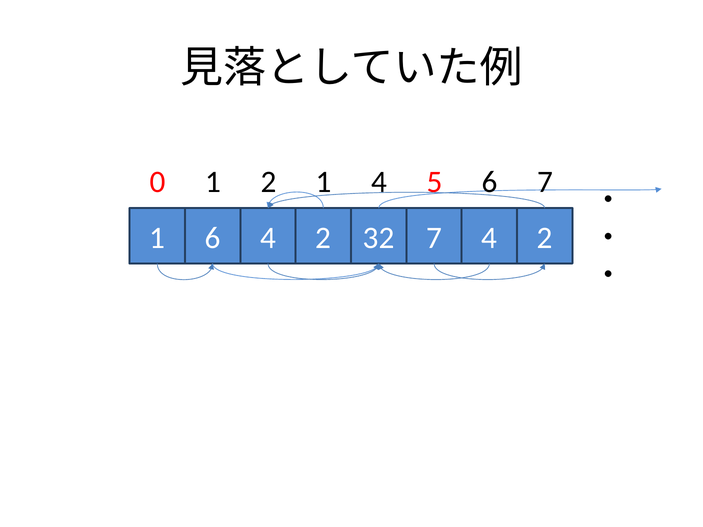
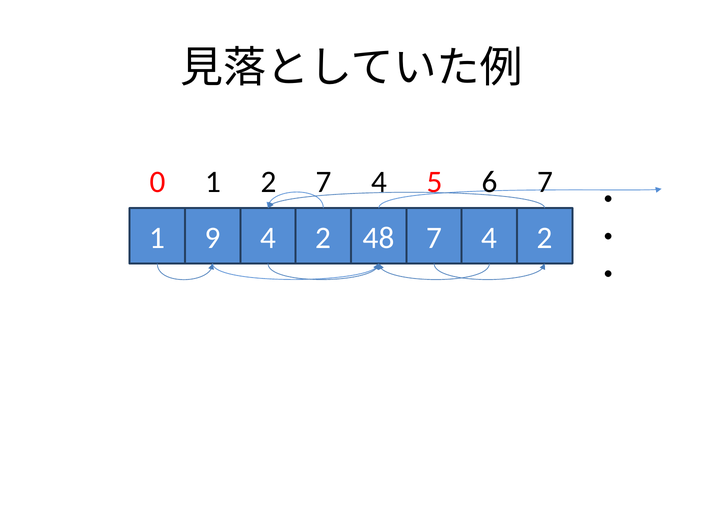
2 1: 1 -> 7 (324, 182)
1 6: 6 -> 9 (213, 238)
32: 32 -> 48 (379, 238)
